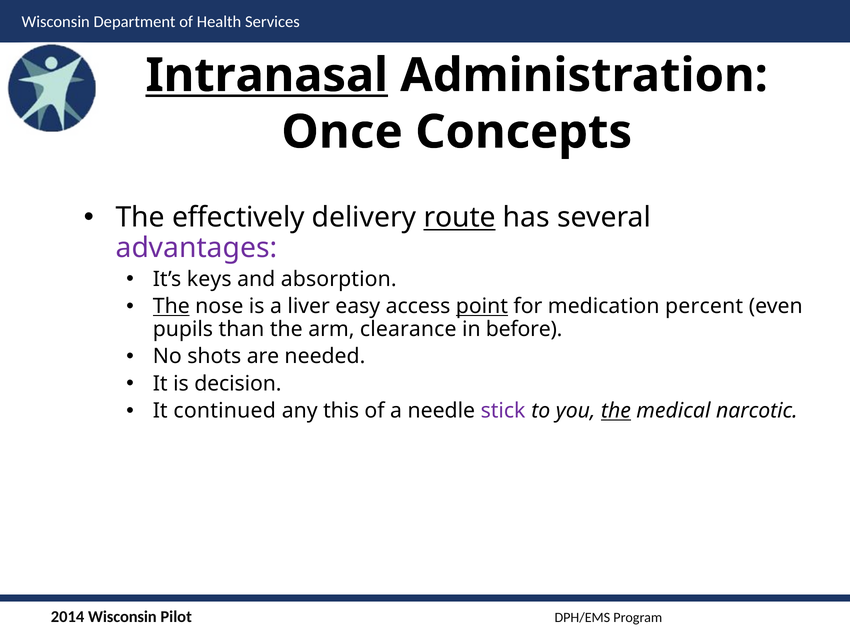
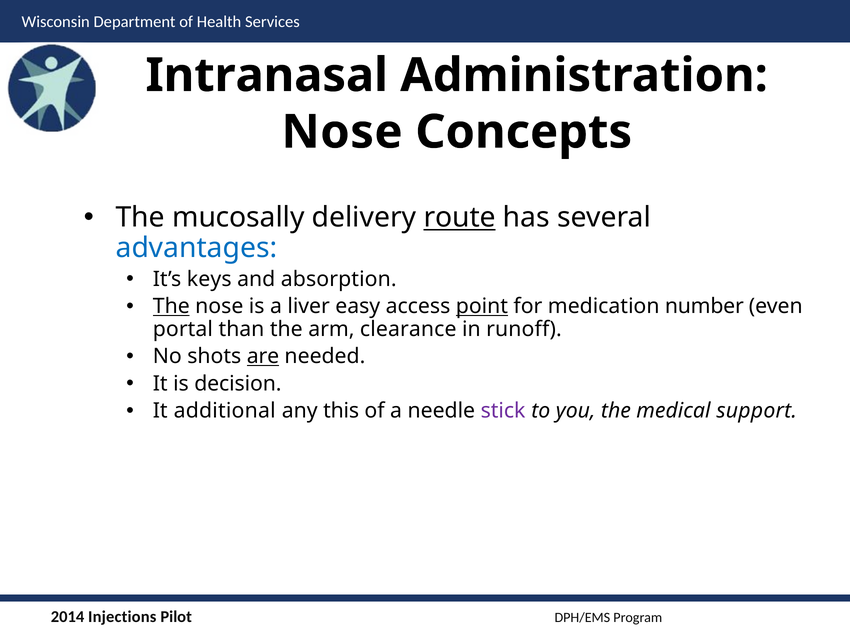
Intranasal underline: present -> none (267, 76)
Once: Once -> Nose (342, 132)
effectively: effectively -> mucosally (238, 218)
advantages colour: purple -> blue (197, 248)
percent: percent -> number (704, 307)
pupils: pupils -> portal (183, 330)
before: before -> runoff (524, 330)
are underline: none -> present (263, 357)
continued: continued -> additional (225, 411)
the underline: present -> none (616, 411)
narcotic: narcotic -> support (757, 411)
Wisconsin: Wisconsin -> Injections (122, 617)
